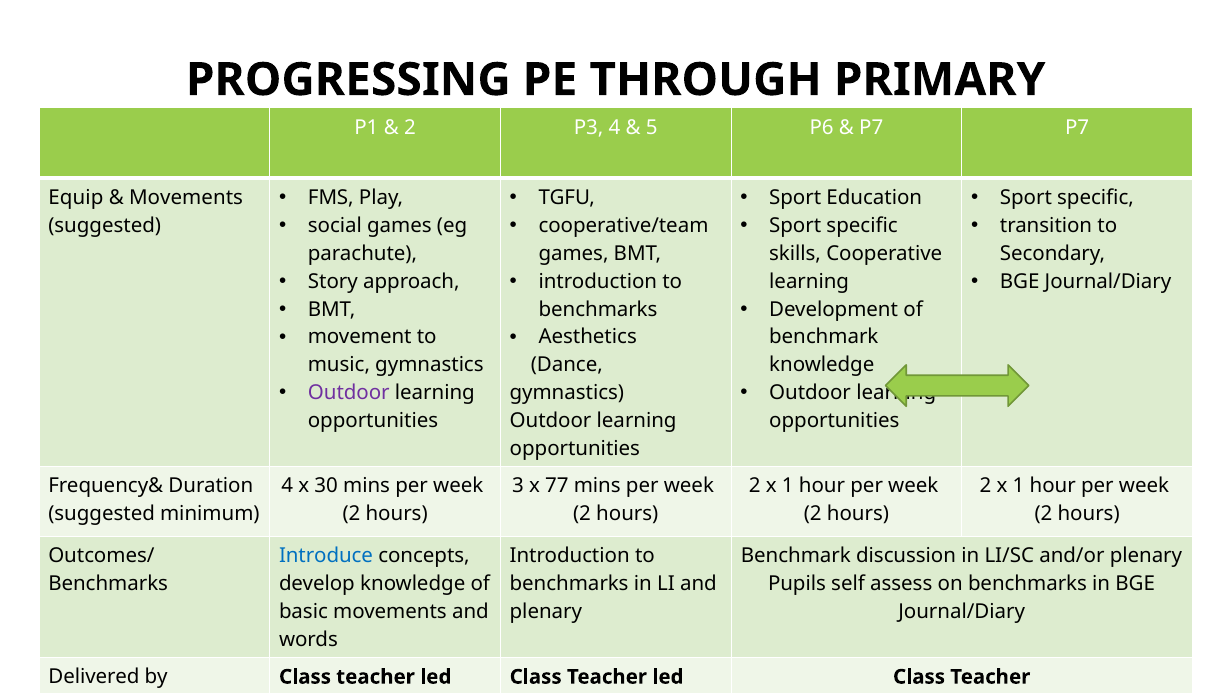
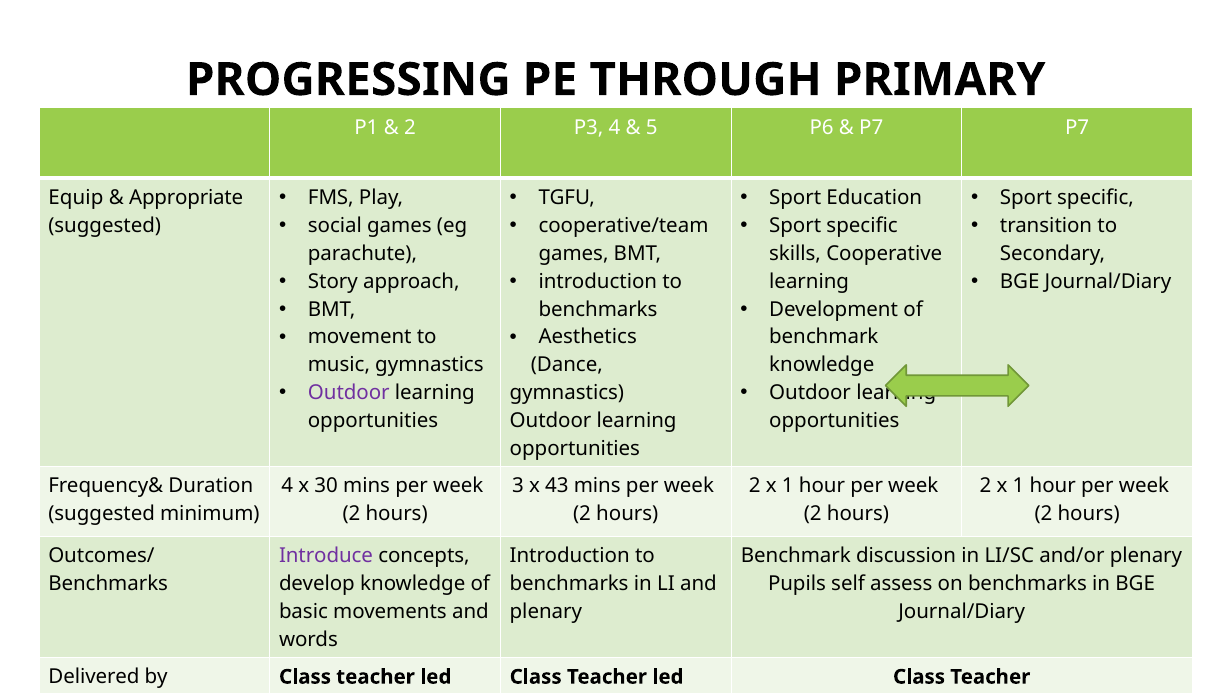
Movements: Movements -> Appropriate (186, 198)
77: 77 -> 43 (557, 486)
Introduce colour: blue -> purple (326, 556)
